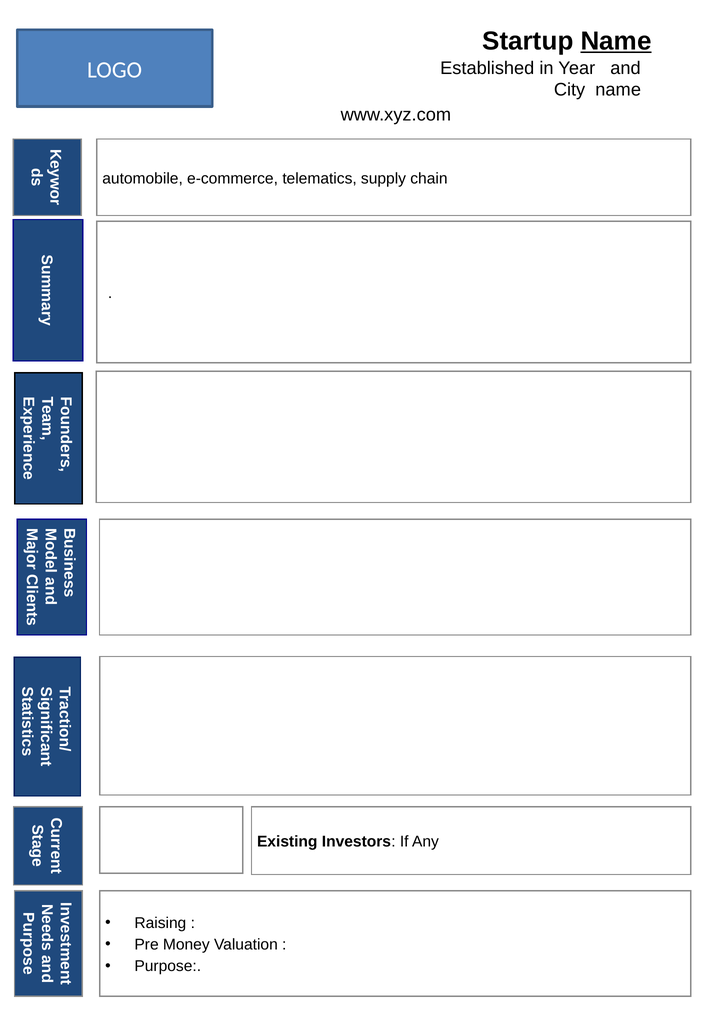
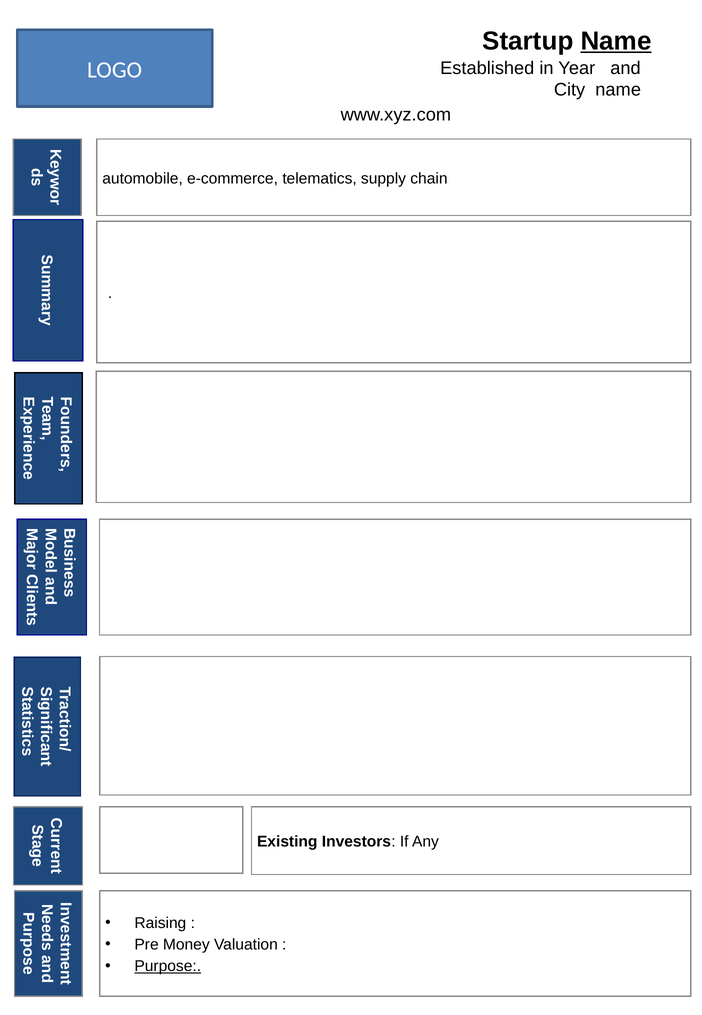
Purpose underline: none -> present (168, 965)
